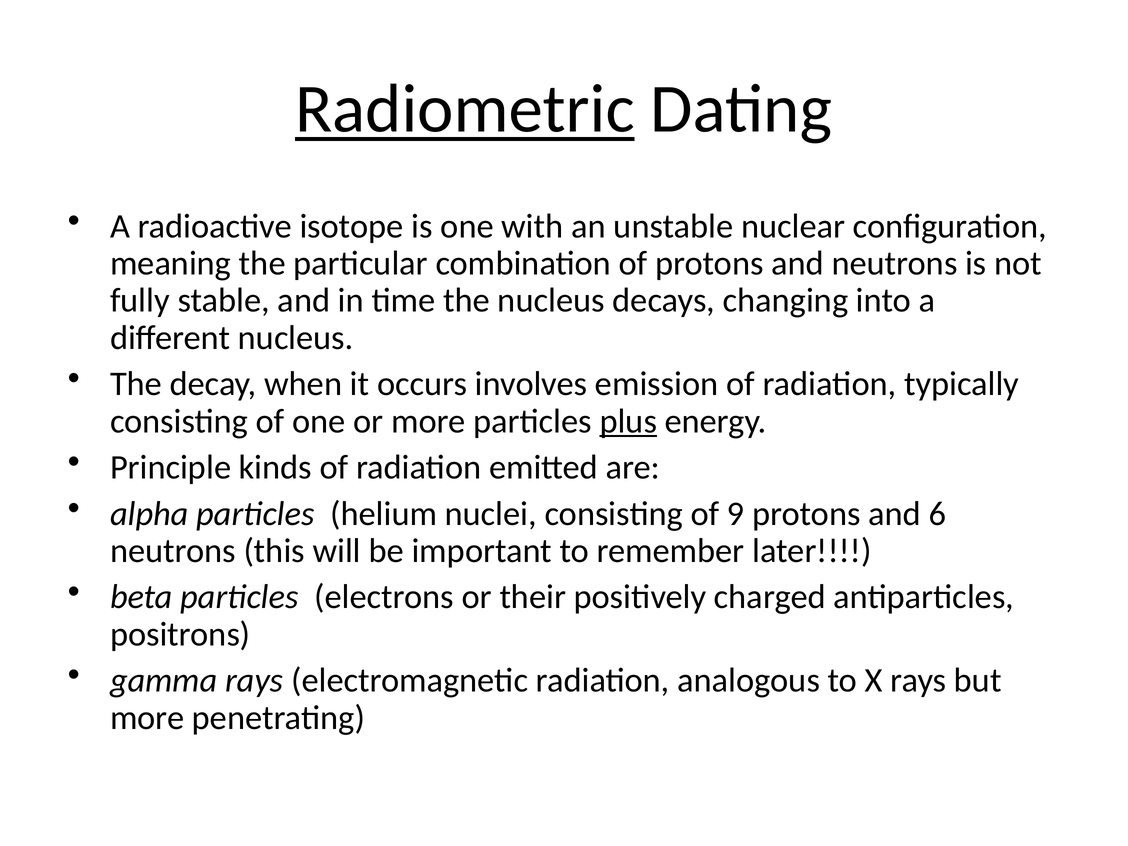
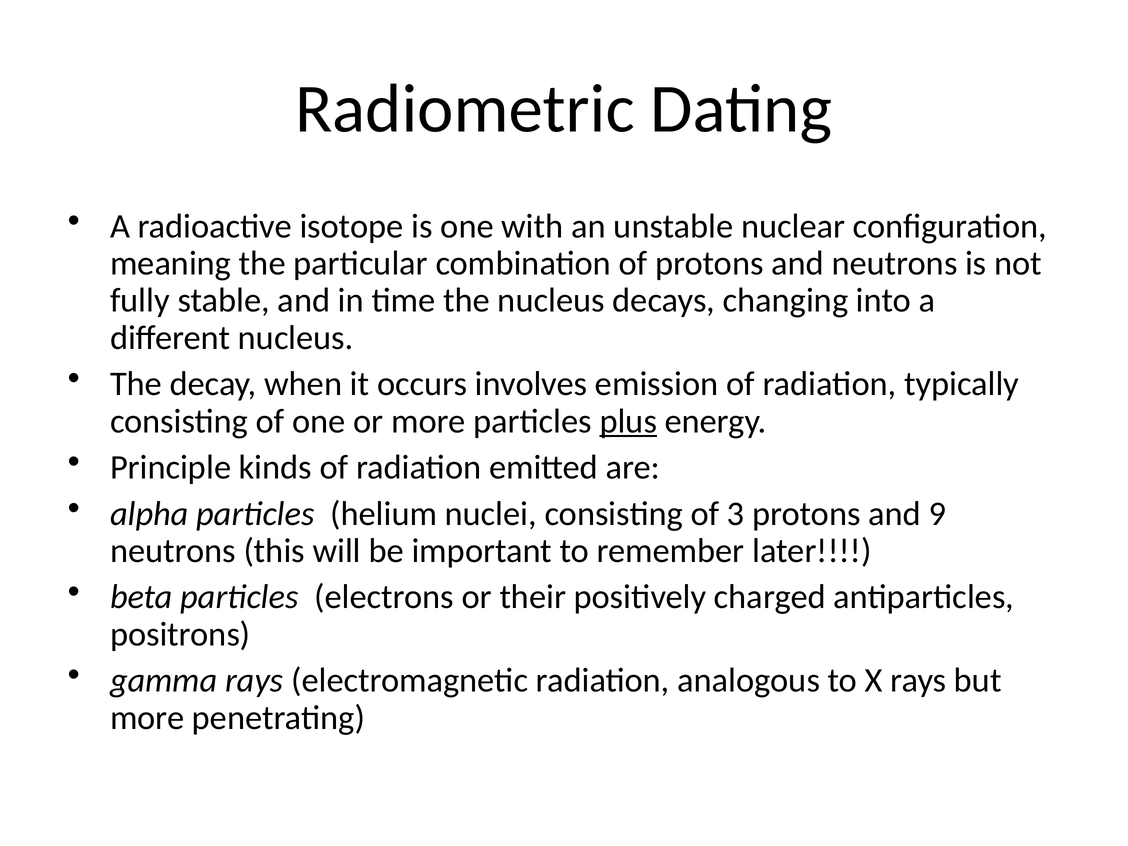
Radiometric underline: present -> none (465, 109)
9: 9 -> 3 (736, 514)
6: 6 -> 9 (937, 514)
